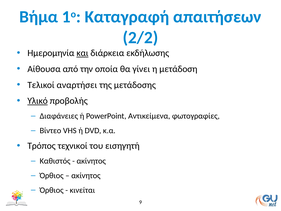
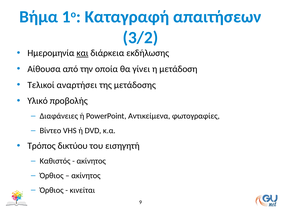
2/2: 2/2 -> 3/2 (140, 38)
Υλικό underline: present -> none (38, 101)
τεχνικοί: τεχνικοί -> δικτύου (73, 146)
